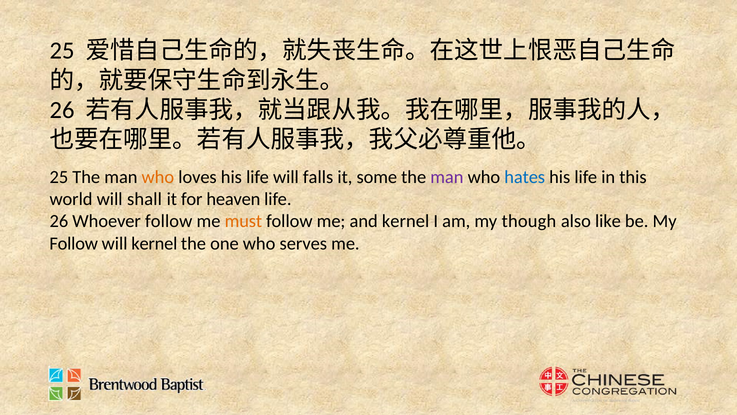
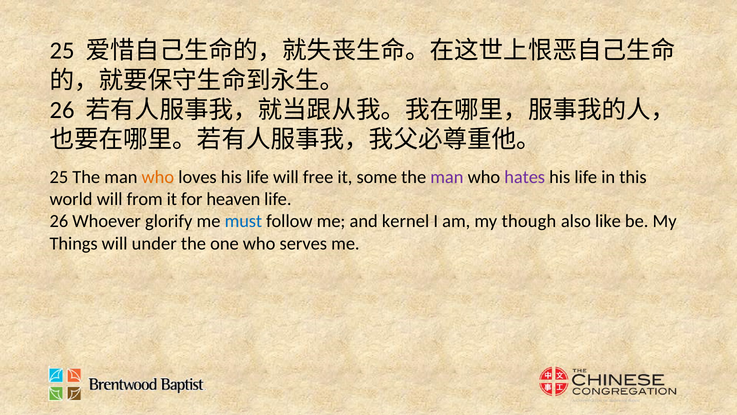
falls: falls -> free (318, 177)
hates colour: blue -> purple (525, 177)
shall: shall -> from (145, 199)
Whoever follow: follow -> glorify (169, 221)
must colour: orange -> blue (243, 221)
Follow: Follow -> Things (74, 243)
will kernel: kernel -> under (154, 243)
